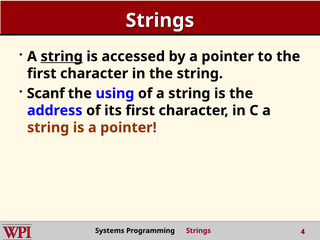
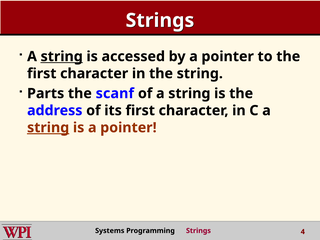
Scanf: Scanf -> Parts (46, 93)
using: using -> scanf (115, 93)
string underline: none -> present (48, 128)
